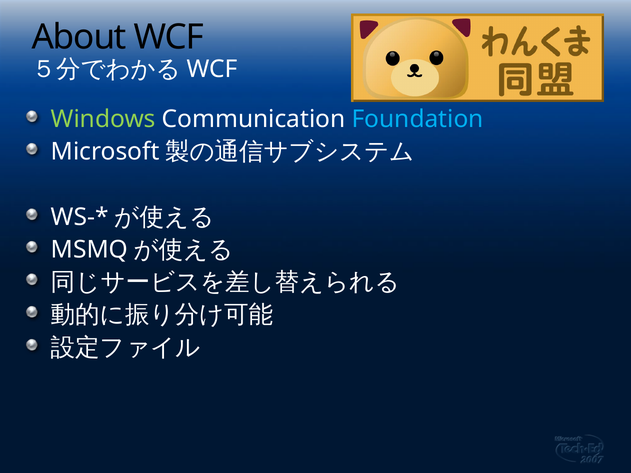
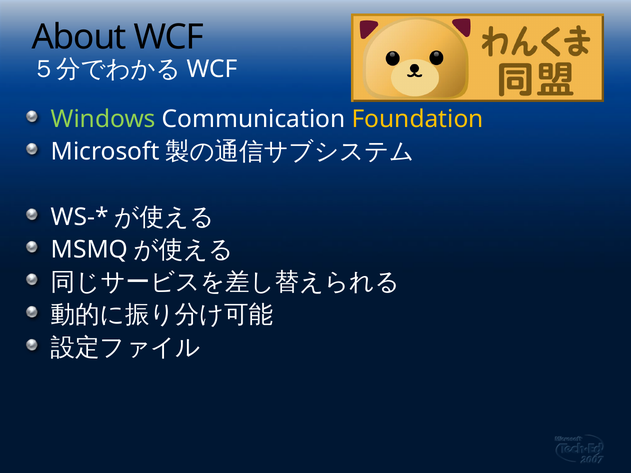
Foundation colour: light blue -> yellow (418, 119)
